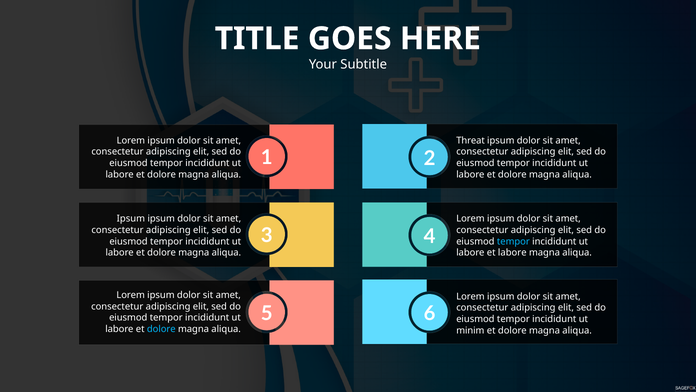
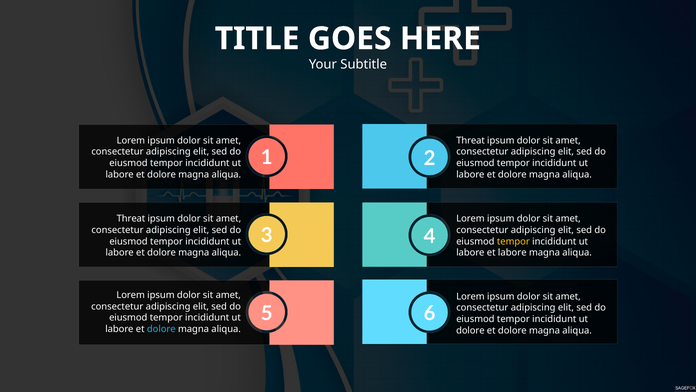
Ipsum: Ipsum -> Threat (131, 218)
tempor colour: light blue -> yellow (513, 241)
minim: minim -> dolore (470, 330)
